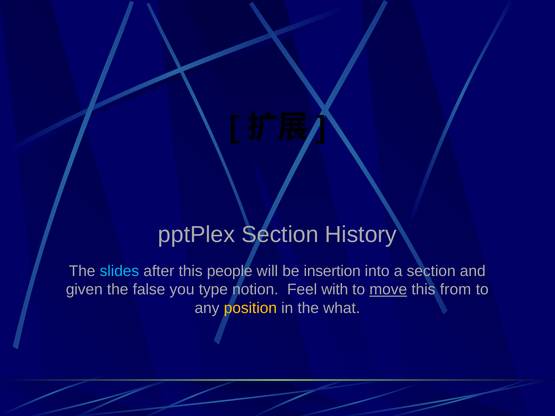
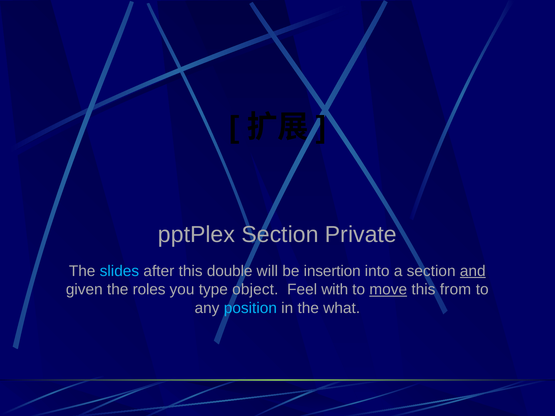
History: History -> Private (361, 235)
people: people -> double (230, 271)
and underline: none -> present (473, 271)
false: false -> roles (149, 290)
notion: notion -> object (255, 290)
position colour: yellow -> light blue (250, 308)
